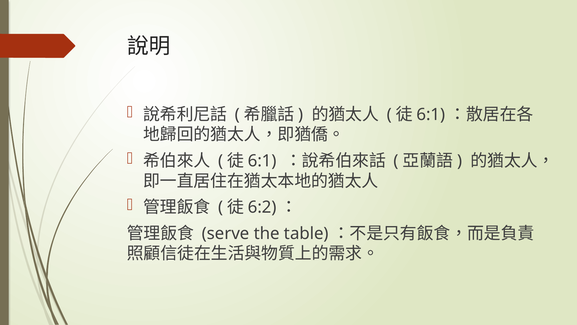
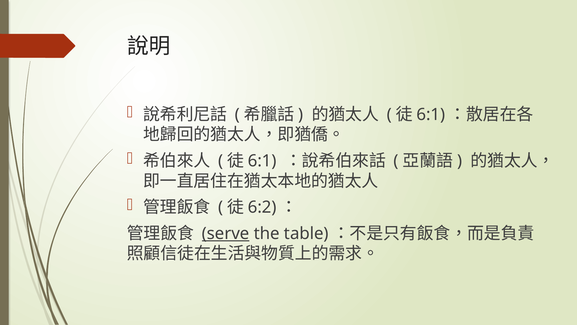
serve underline: none -> present (226, 233)
